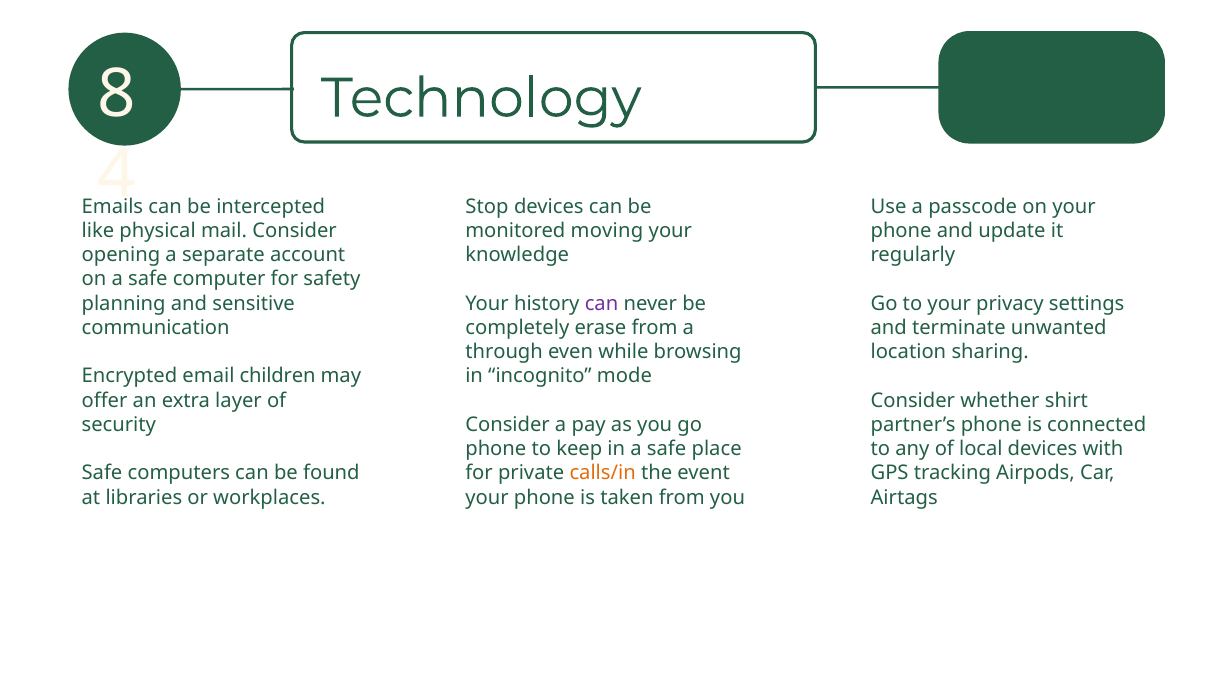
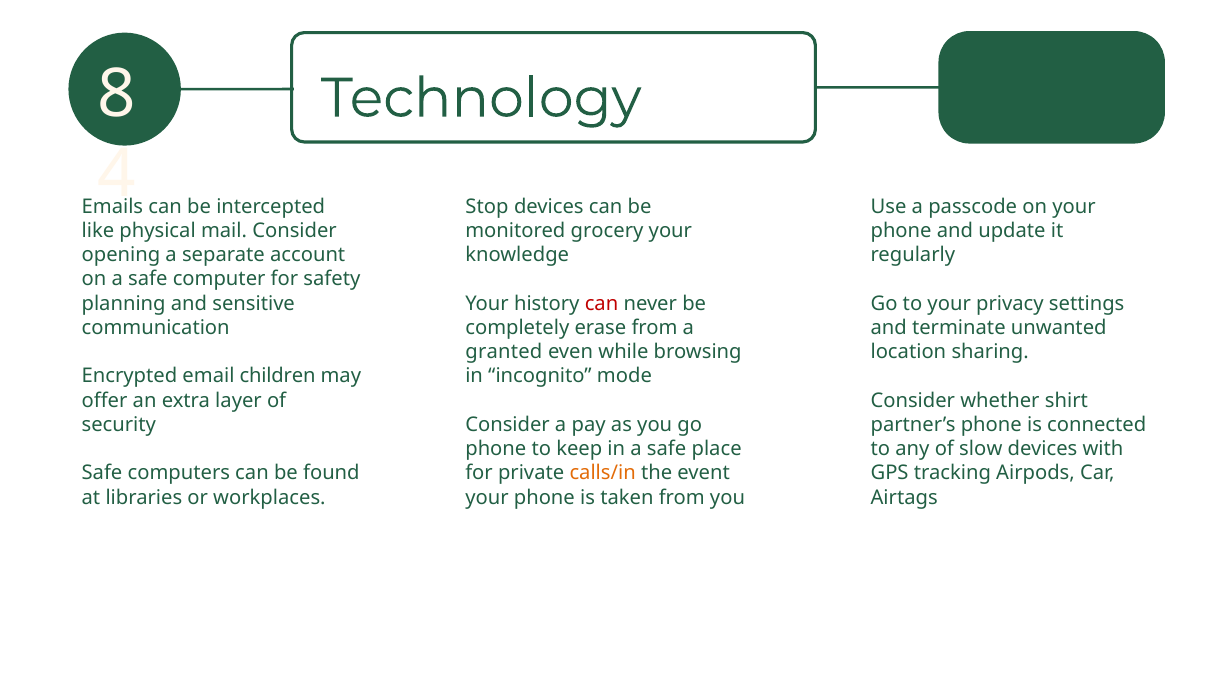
moving: moving -> grocery (607, 231)
can colour: purple -> red (602, 303)
through: through -> granted (504, 352)
local: local -> slow (981, 449)
